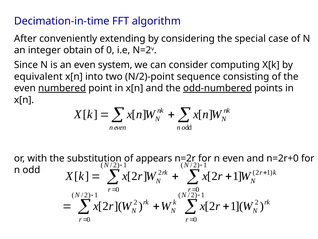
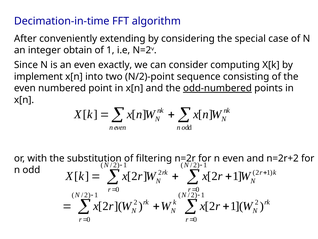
of 0: 0 -> 1 (110, 50)
system: system -> exactly (115, 65)
equivalent: equivalent -> implement (38, 76)
numbered underline: present -> none (62, 88)
appears: appears -> filtering (154, 158)
n=2r+0: n=2r+0 -> n=2r+2 (283, 158)
